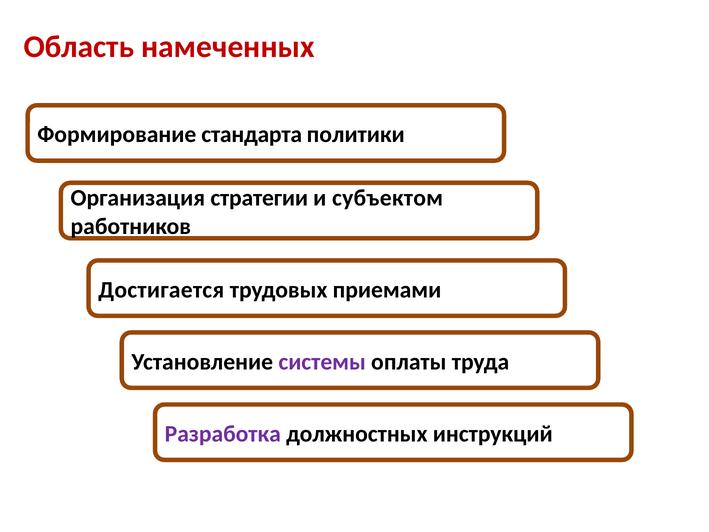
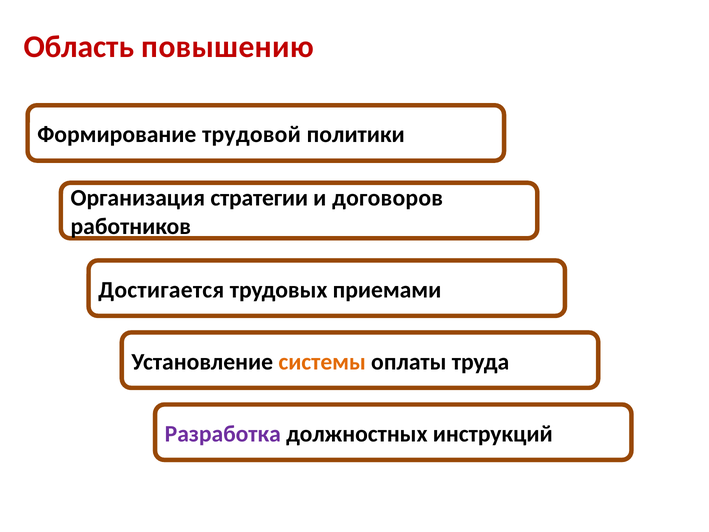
намеченных: намеченных -> повышению (228, 47)
стандарта: стандарта -> трудовой (251, 135)
субъектом: субъектом -> договоров (388, 198)
системы colour: purple -> orange (322, 362)
